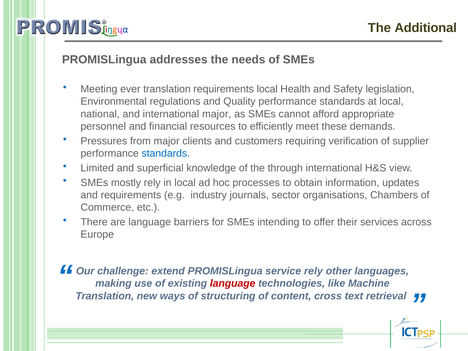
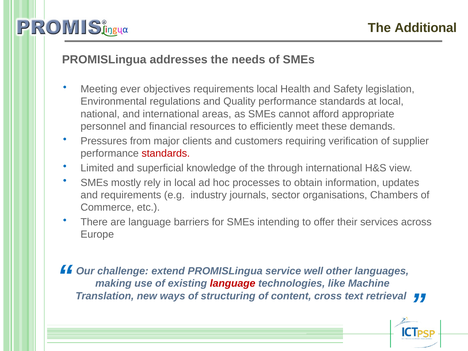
ever translation: translation -> objectives (167, 89)
international major: major -> areas (217, 114)
standards colour: blue -> red (166, 153)
service rely: rely -> well (314, 271)
